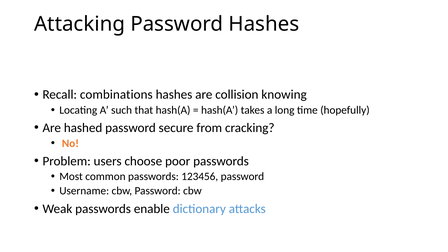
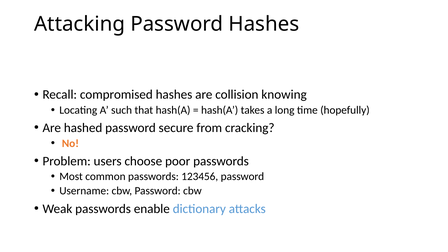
combinations: combinations -> compromised (116, 95)
